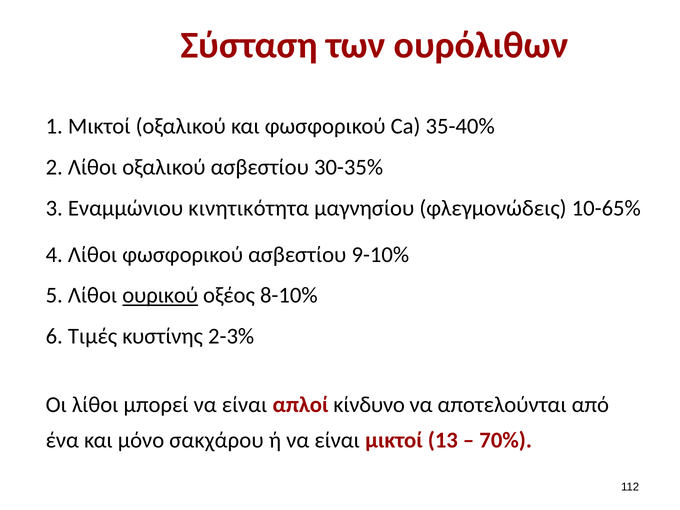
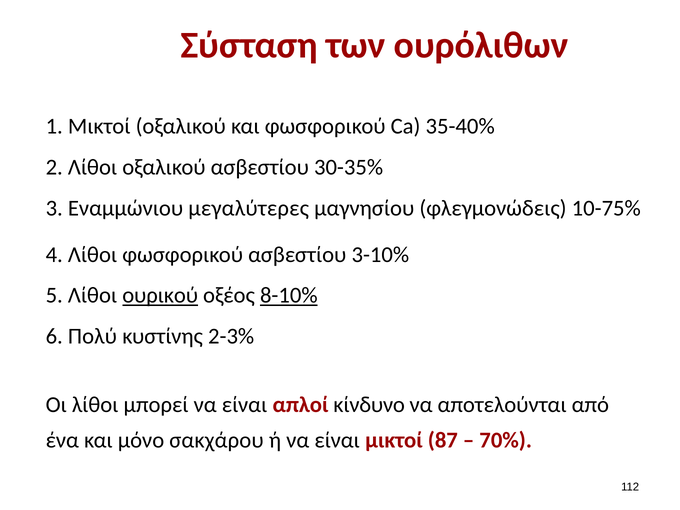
κινητικότητα: κινητικότητα -> μεγαλύτερες (249, 208)
10-65%: 10-65% -> 10-75% (606, 208)
9-10%: 9-10% -> 3-10% (380, 255)
8-10% underline: none -> present (289, 295)
Τιμές: Τιμές -> Πολύ (92, 336)
13: 13 -> 87 (443, 440)
